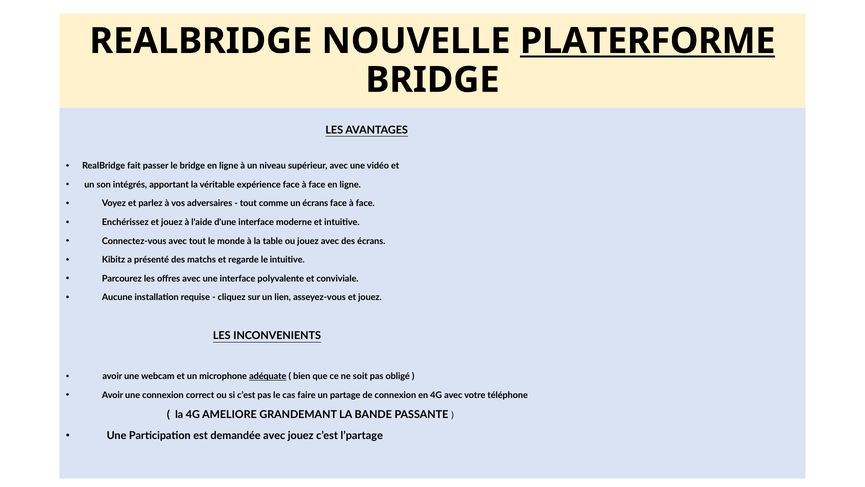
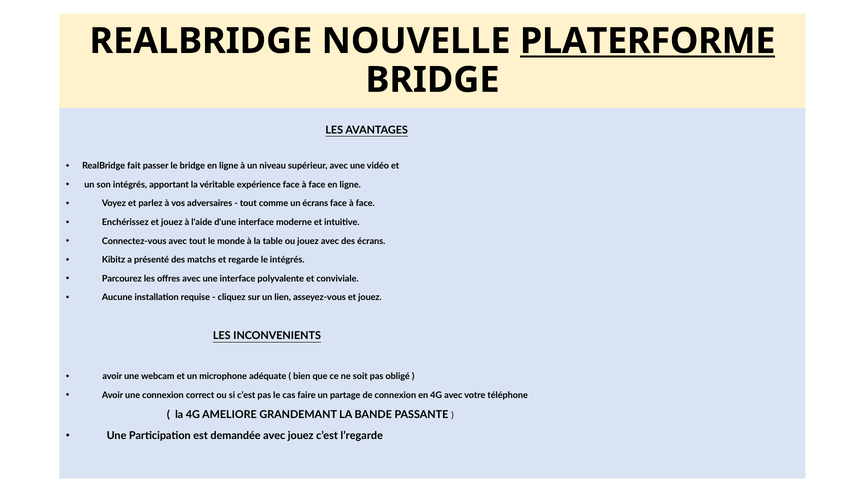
le intuitive: intuitive -> intégrés (287, 260)
adéquate underline: present -> none (268, 376)
l’partage: l’partage -> l’regarde (362, 435)
